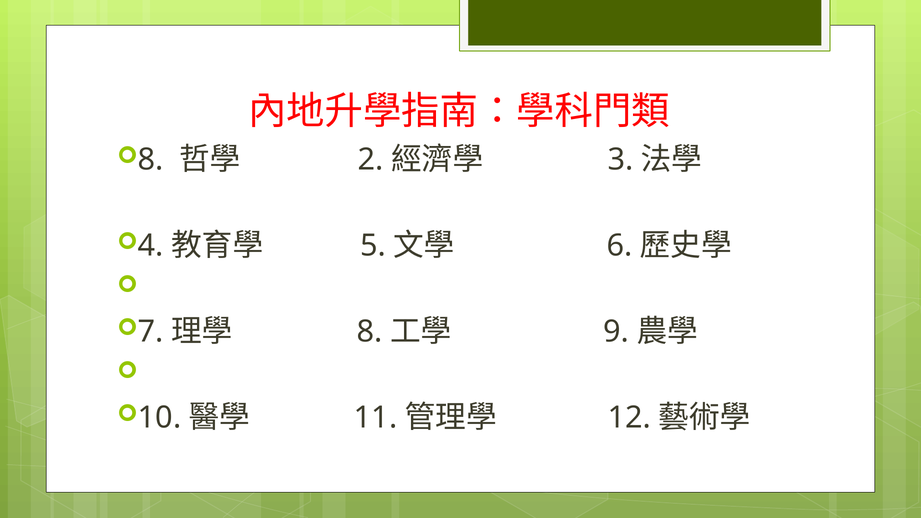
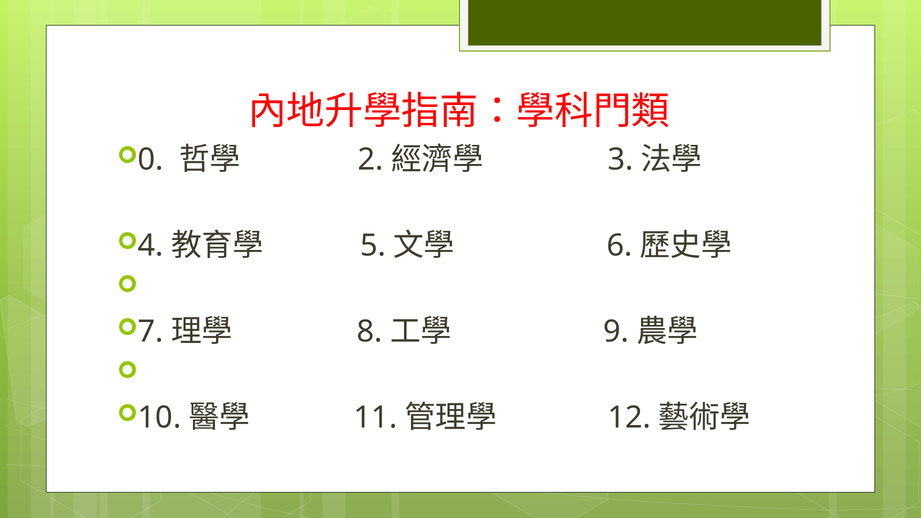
8: 8 -> 0 (151, 160)
